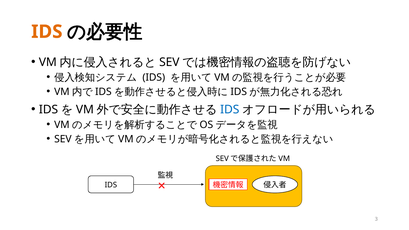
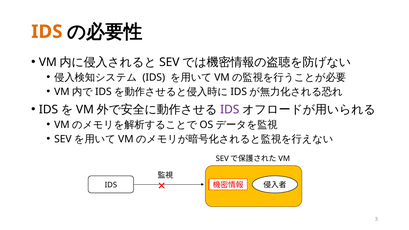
IDS colour: blue -> purple (230, 110)
